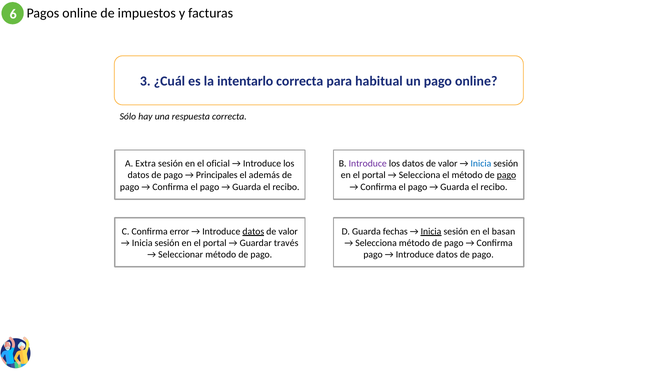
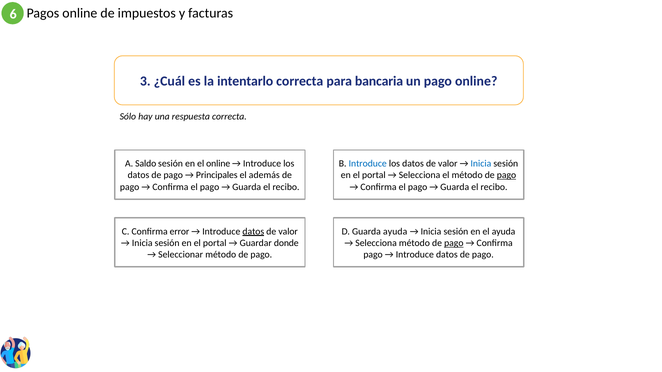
habitual: habitual -> bancaria (379, 81)
Extra: Extra -> Saldo (146, 164)
el oficial: oficial -> online (218, 164)
Introduce colour: purple -> blue (368, 164)
Guarda fechas: fechas -> ayuda (395, 232)
Inicia underline: present -> none (431, 232)
el basan: basan -> ayuda (504, 232)
través: través -> donde (286, 243)
pago underline: none -> present (454, 243)
